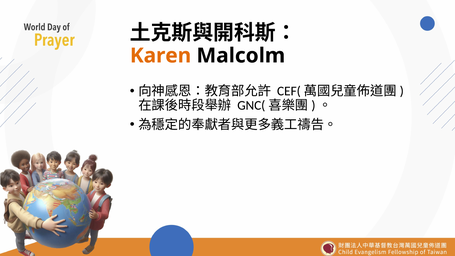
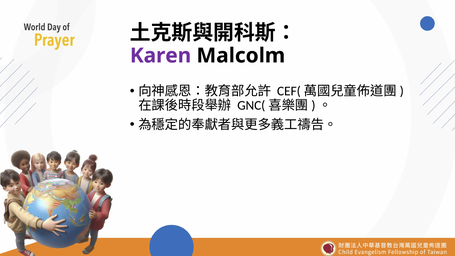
Karen colour: orange -> purple (161, 56)
